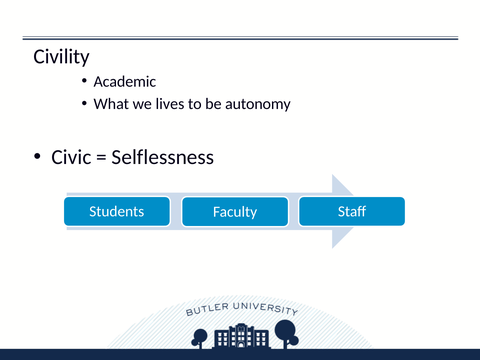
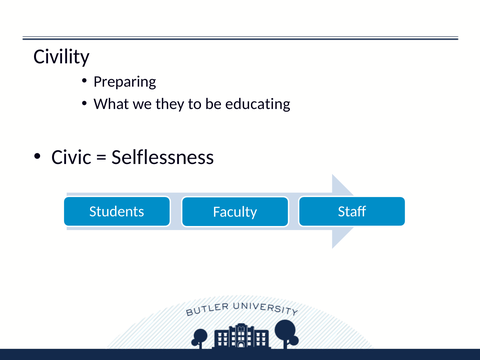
Academic: Academic -> Preparing (125, 82)
lives: lives -> they (170, 104)
autonomy: autonomy -> educating (258, 104)
